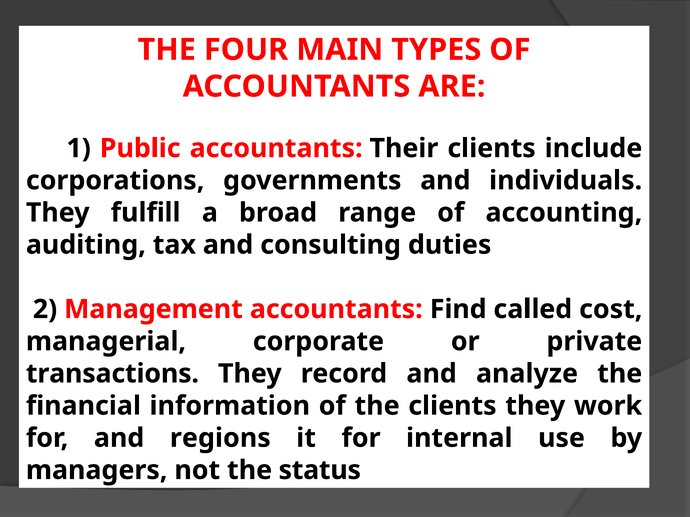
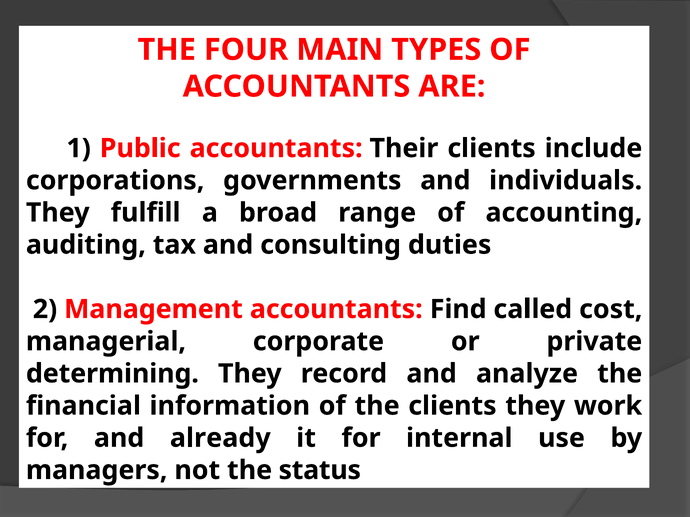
transactions: transactions -> determining (112, 374)
regions: regions -> already (220, 438)
